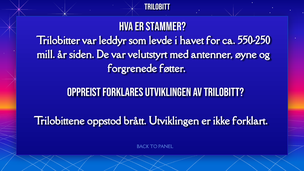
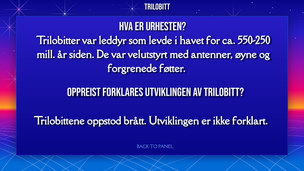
stammer: stammer -> urhesten (166, 27)
